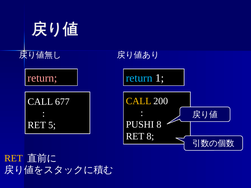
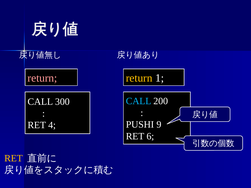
return colour: light blue -> yellow (139, 78)
CALL colour: yellow -> light blue (139, 101)
677: 677 -> 300 (62, 102)
PUSHI 8: 8 -> 9 (159, 125)
5: 5 -> 4 (52, 125)
RET 8: 8 -> 6 (150, 136)
